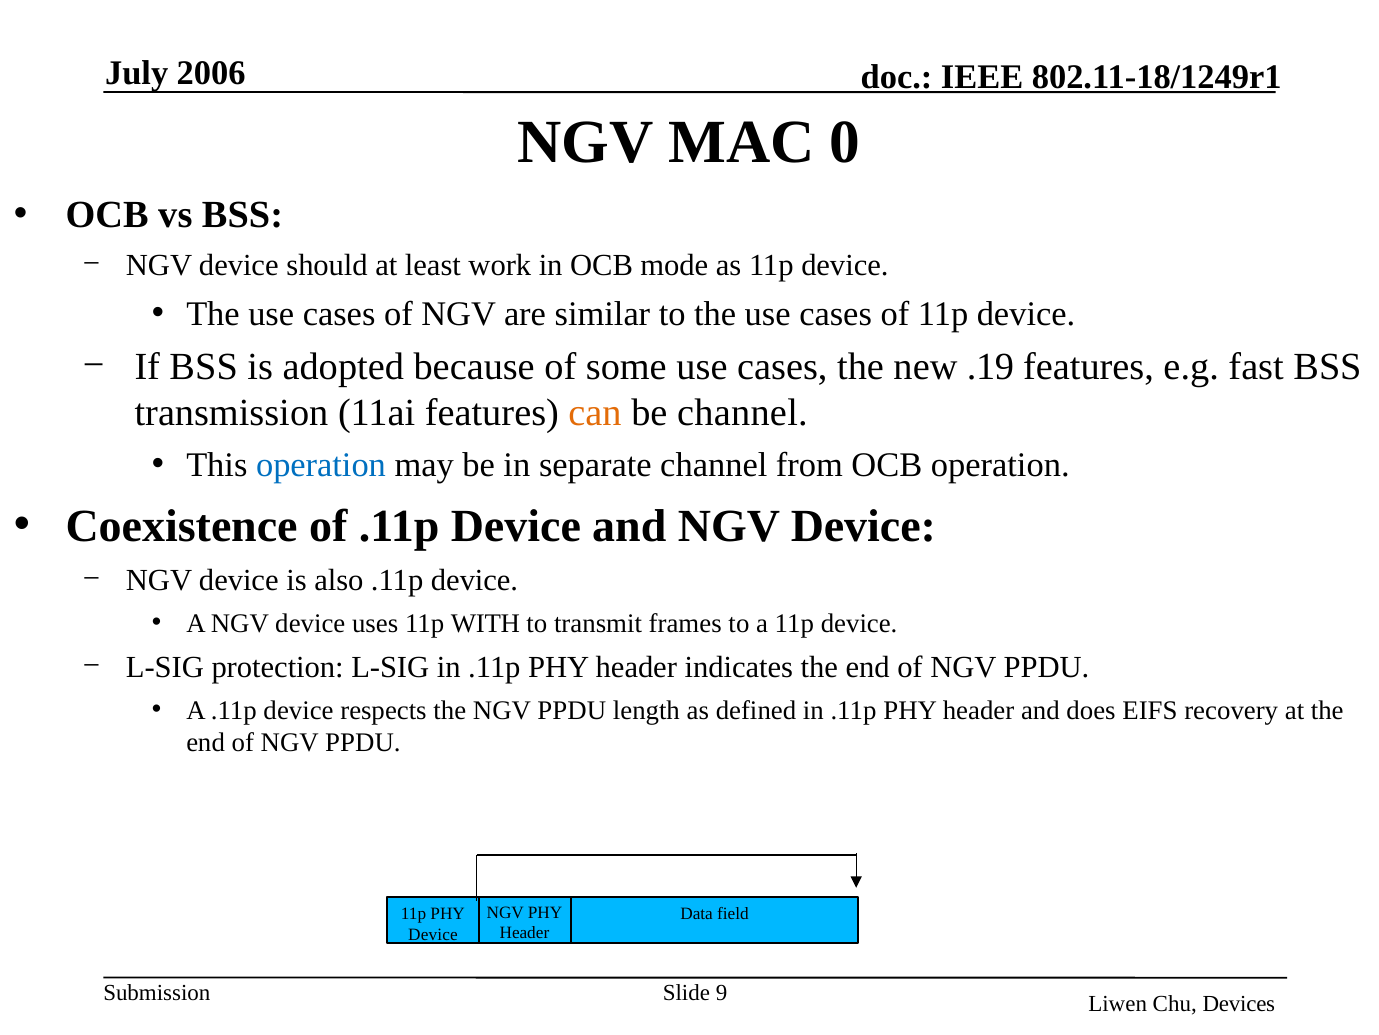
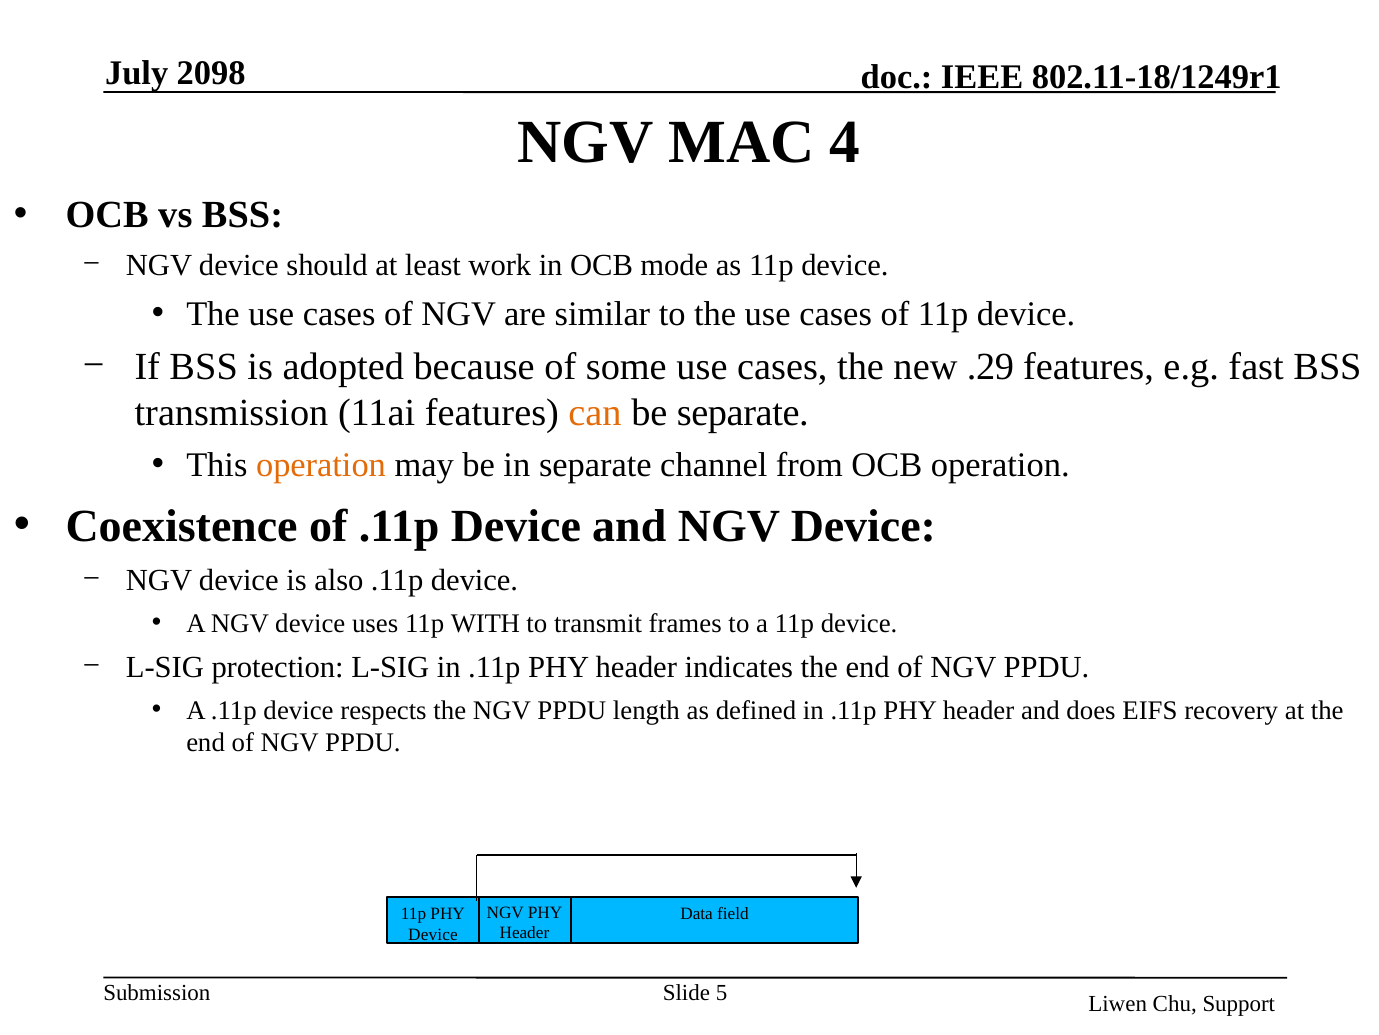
2006: 2006 -> 2098 (211, 73)
0: 0 -> 4 (845, 142)
.19: .19 -> .29 (990, 367)
be channel: channel -> separate (743, 413)
operation colour: blue -> orange (321, 465)
9: 9 -> 5 (722, 992)
Devices: Devices -> Support (1239, 1003)
